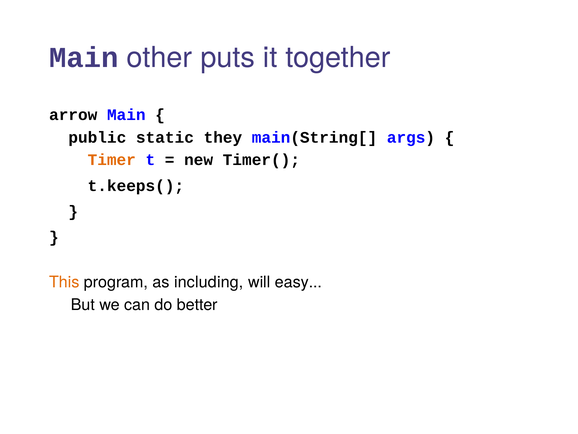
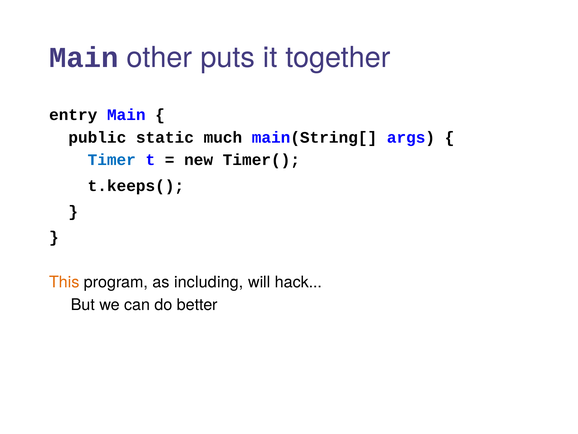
arrow: arrow -> entry (73, 115)
they: they -> much (223, 137)
Timer colour: orange -> blue (112, 160)
easy: easy -> hack (299, 282)
